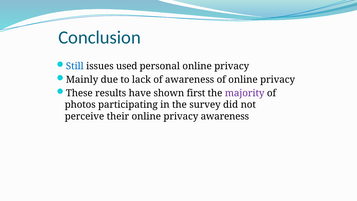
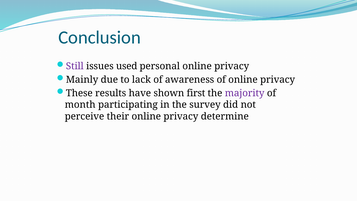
Still colour: blue -> purple (75, 66)
photos: photos -> month (80, 105)
privacy awareness: awareness -> determine (225, 116)
